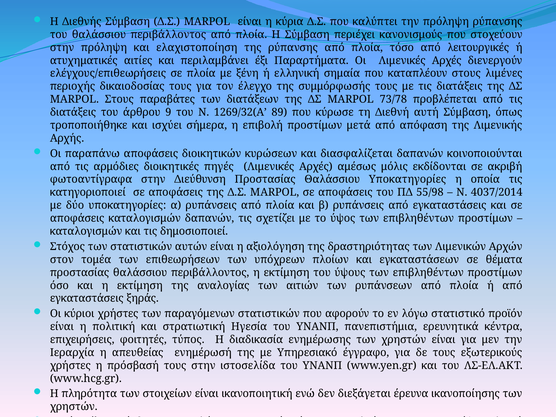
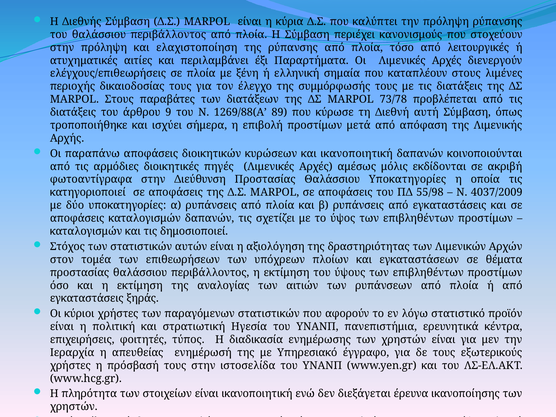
1269/32(Α: 1269/32(Α -> 1269/88(Α (240, 112)
και διασφαλίζεται: διασφαλίζεται -> ικανοποιητική (357, 153)
4037/2014: 4037/2014 -> 4037/2009 (497, 192)
